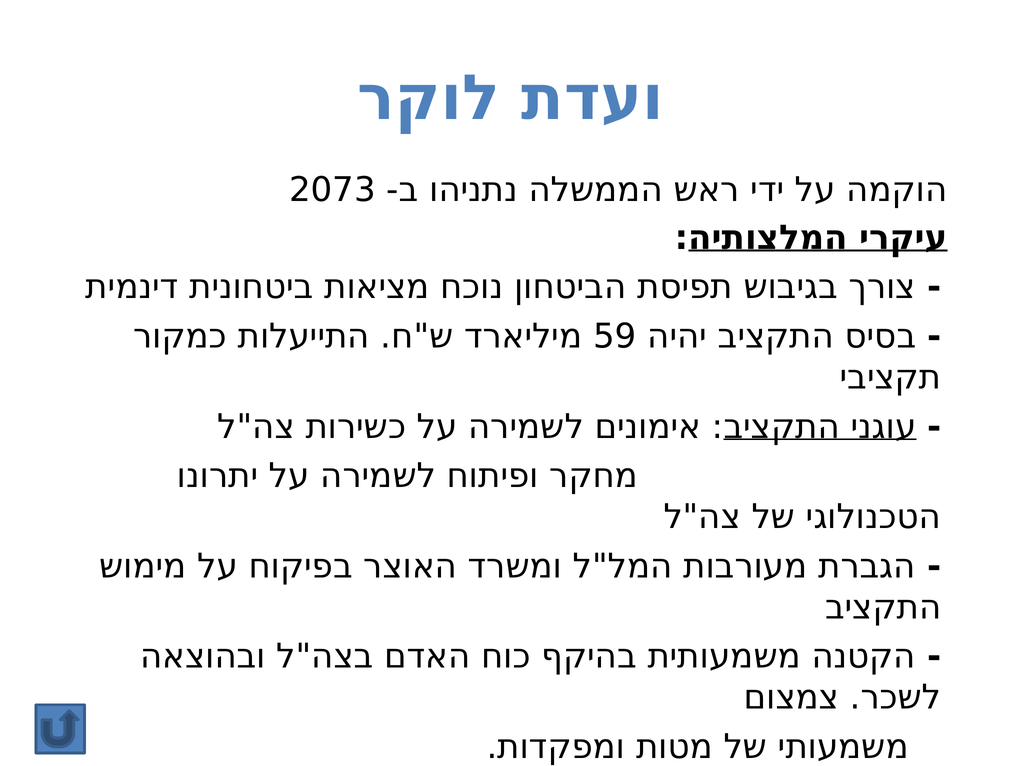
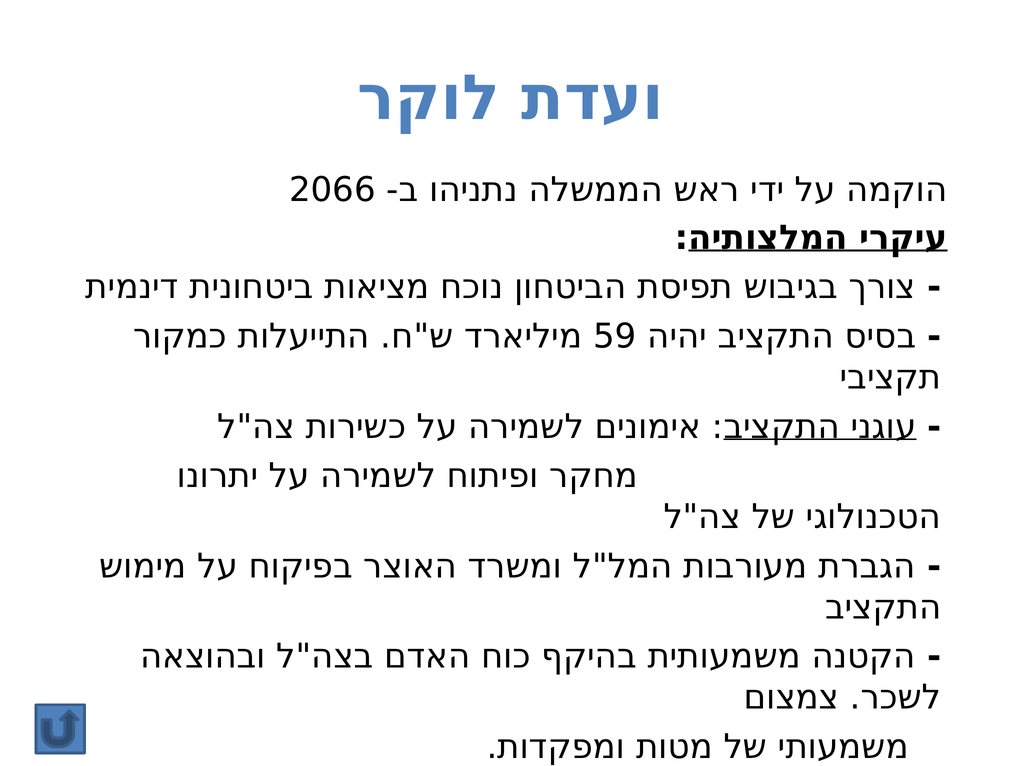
2073: 2073 -> 2066 (332, 190)
